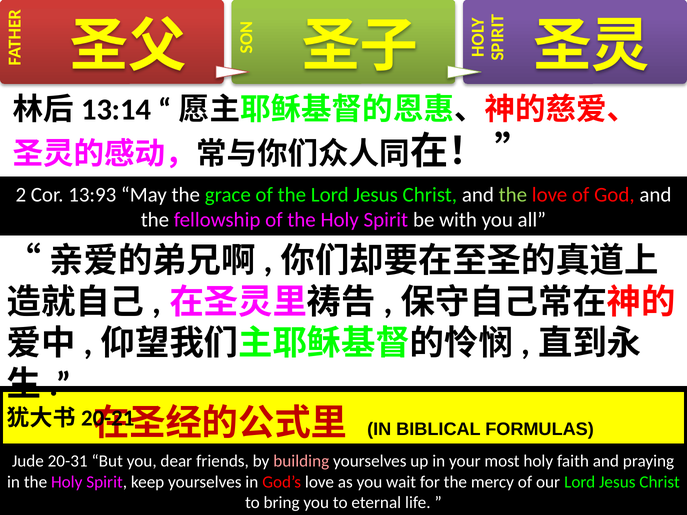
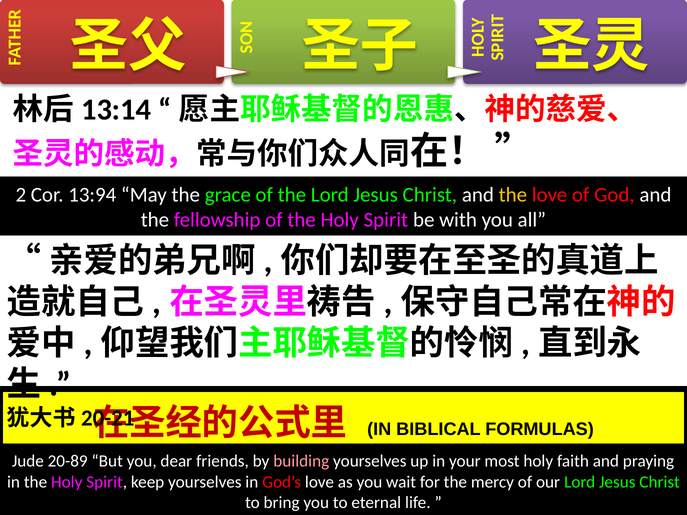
13:93: 13:93 -> 13:94 (92, 195)
the colour: light green -> yellow (513, 195)
20-31: 20-31 -> 20-89 (68, 461)
